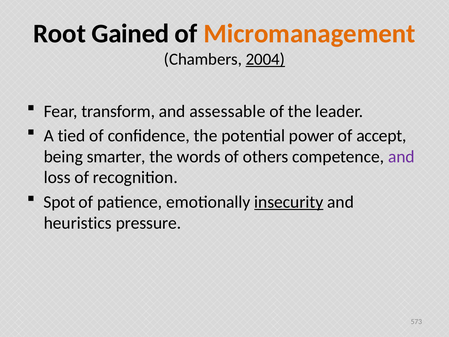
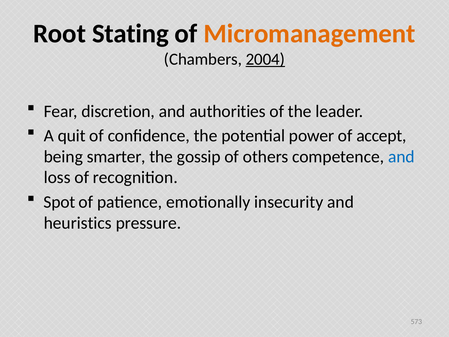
Gained: Gained -> Stating (130, 34)
transform: transform -> discretion (118, 111)
assessable: assessable -> authorities (228, 111)
tied: tied -> quit (72, 136)
words: words -> gossip (199, 157)
and colour: purple -> blue (401, 157)
insecurity underline: present -> none (289, 202)
